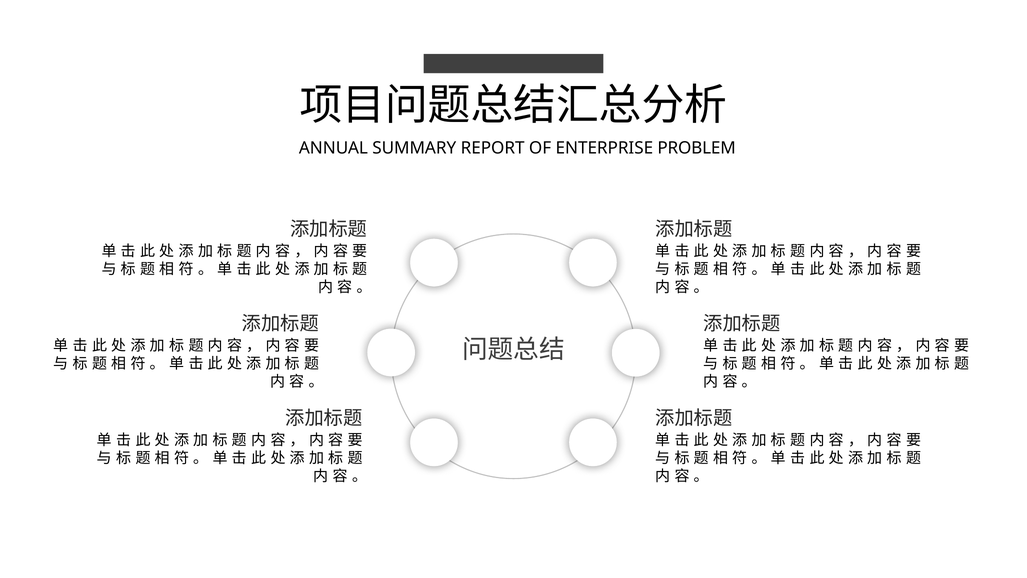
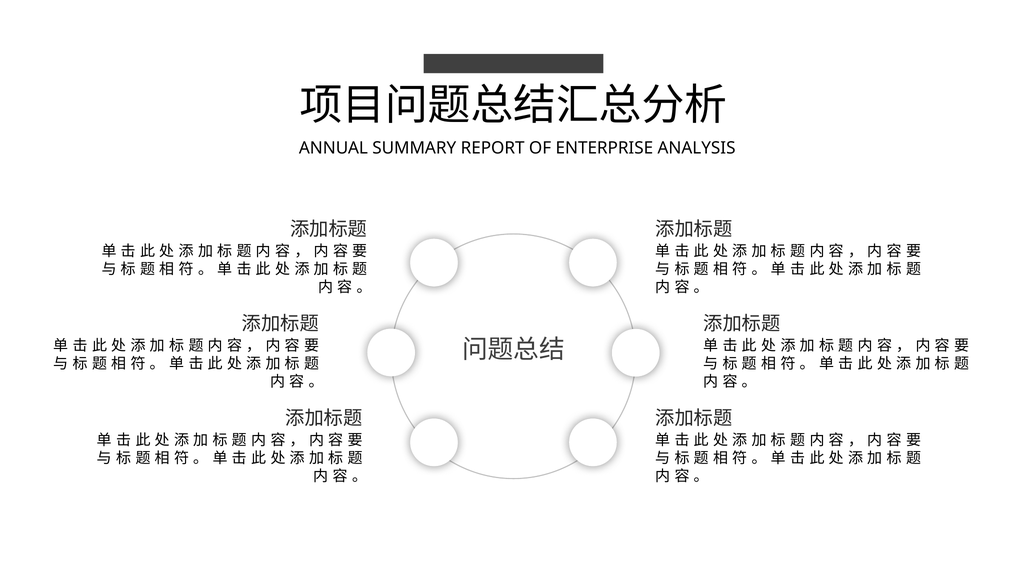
PROBLEM: PROBLEM -> ANALYSIS (697, 148)
